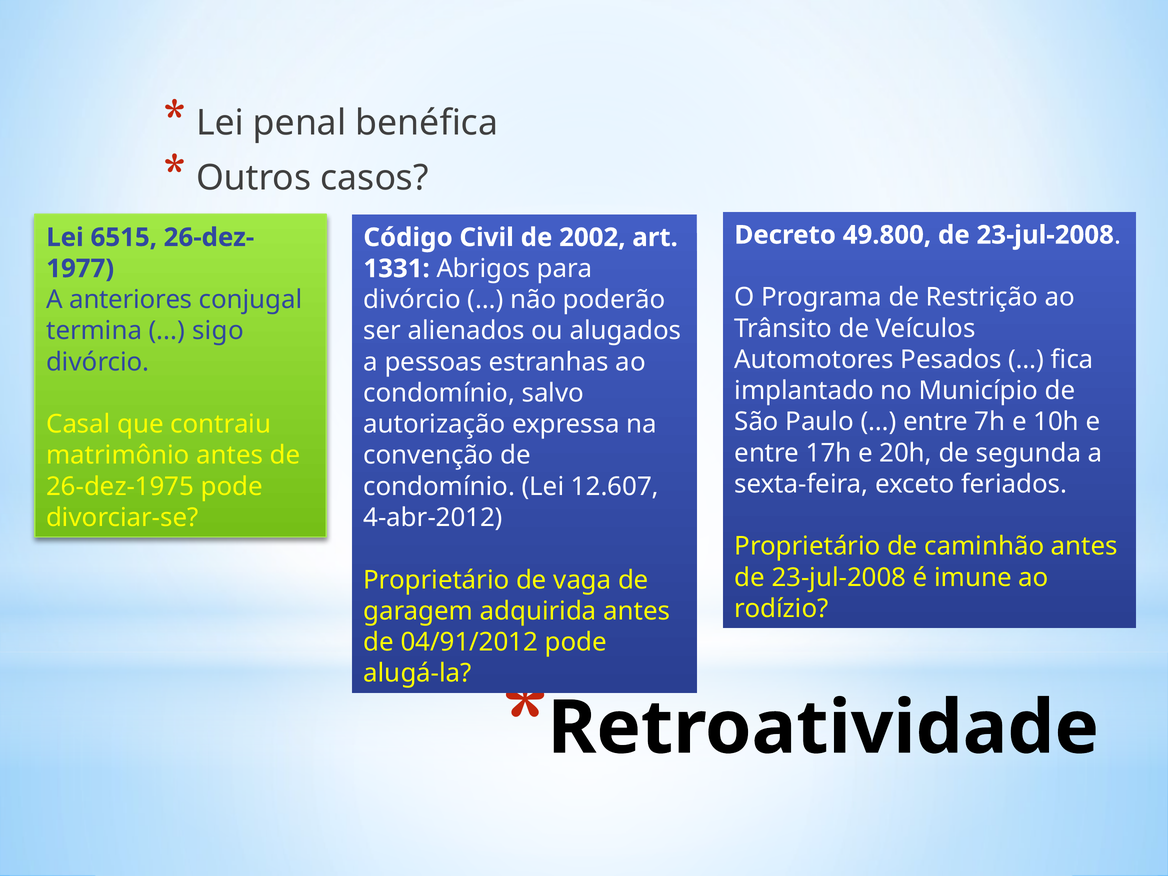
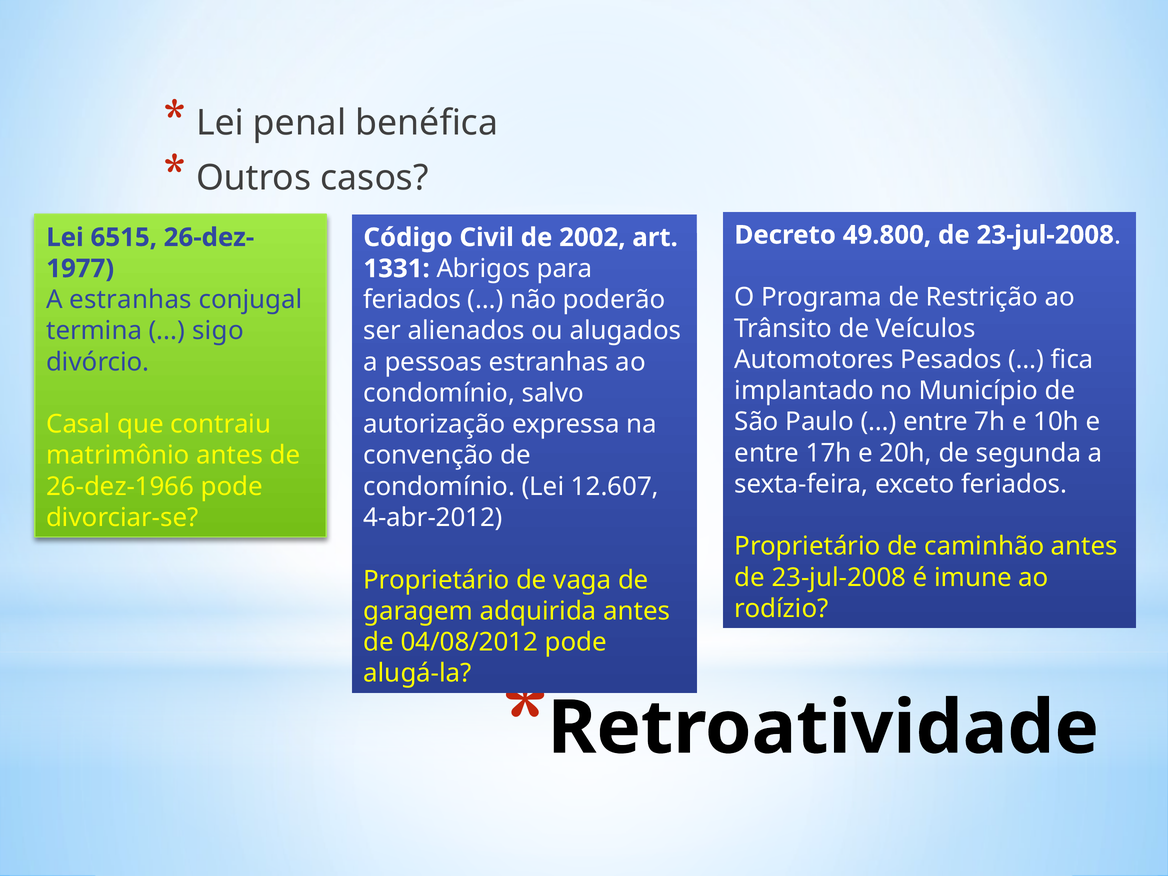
A anteriores: anteriores -> estranhas (131, 300)
divórcio: divórcio -> feriados (412, 300)
26-dez-1975: 26-dez-1975 -> 26-dez-1966 (120, 487)
04/91/2012: 04/91/2012 -> 04/08/2012 (469, 642)
